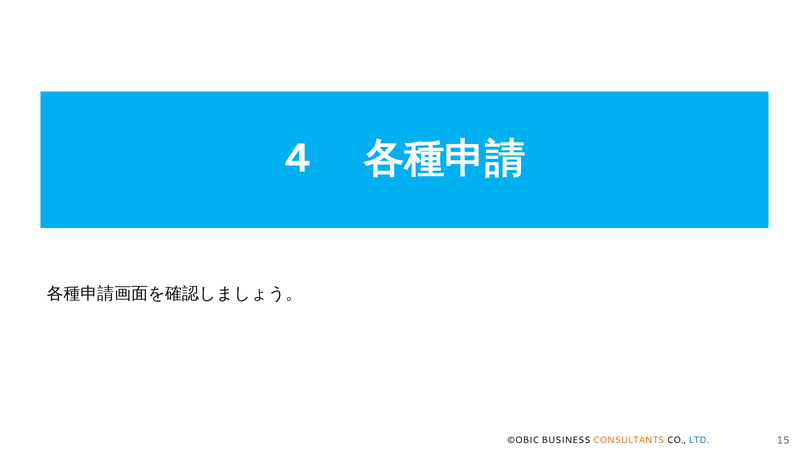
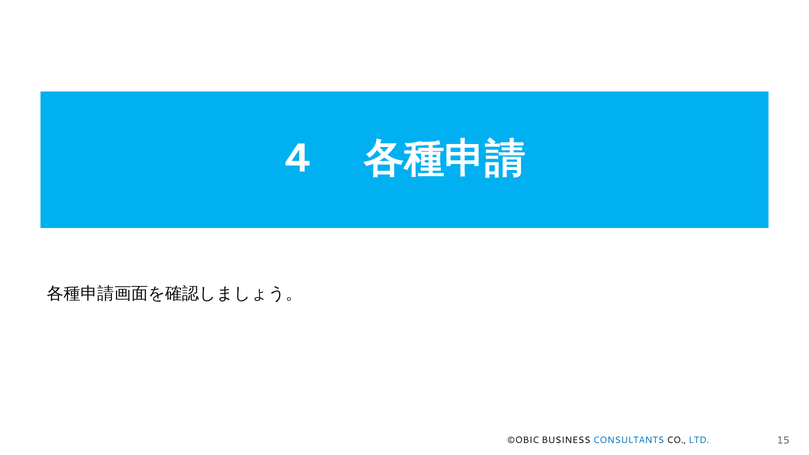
CONSULTANTS colour: orange -> blue (629, 440)
